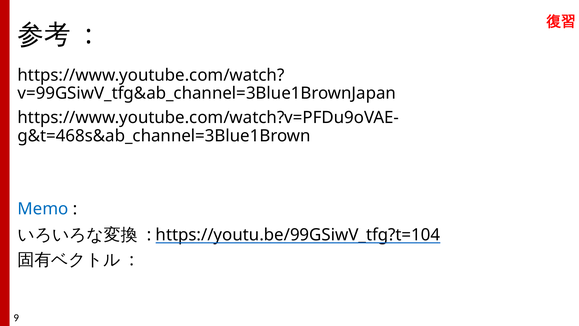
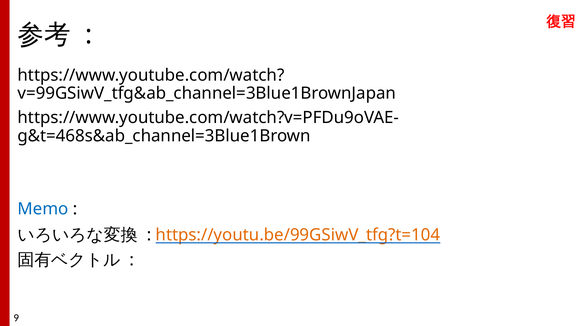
https://youtu.be/99GSiwV_tfg?t=104 colour: black -> orange (298, 235)
